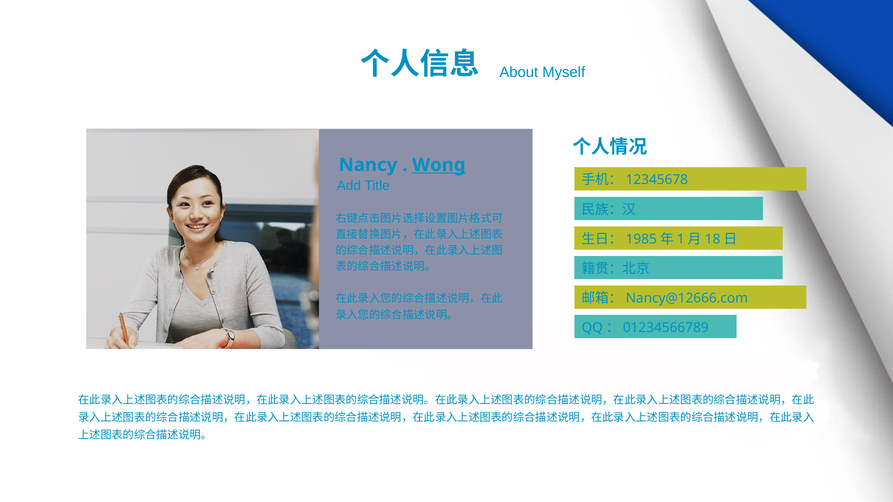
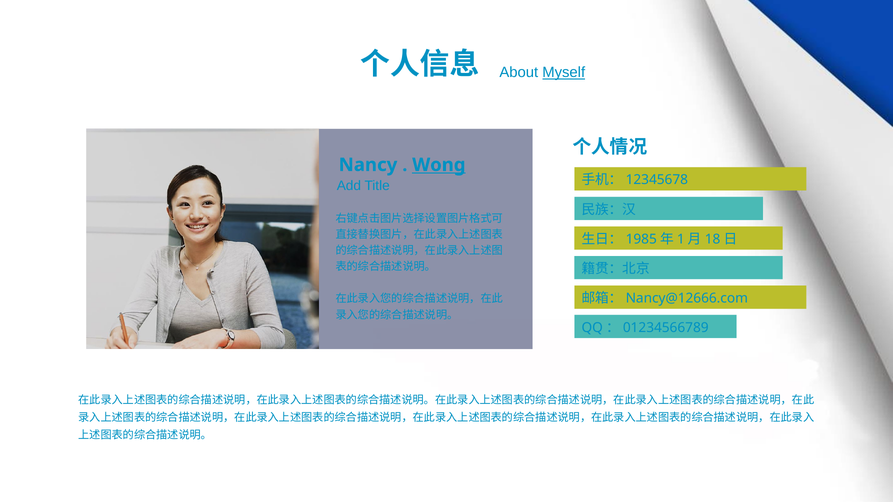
Myself underline: none -> present (564, 73)
